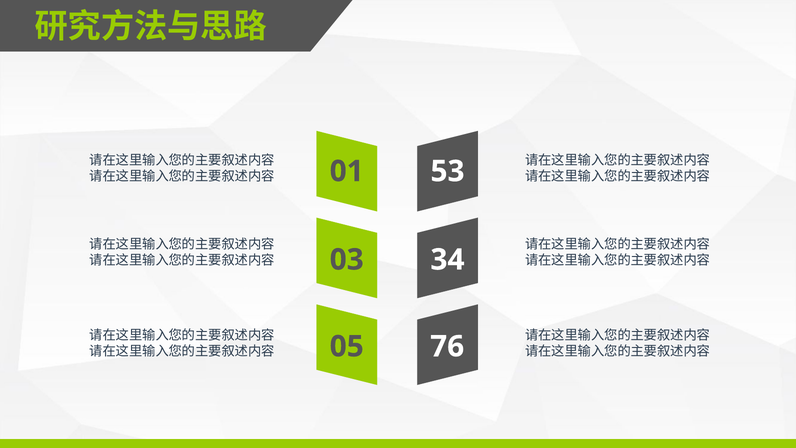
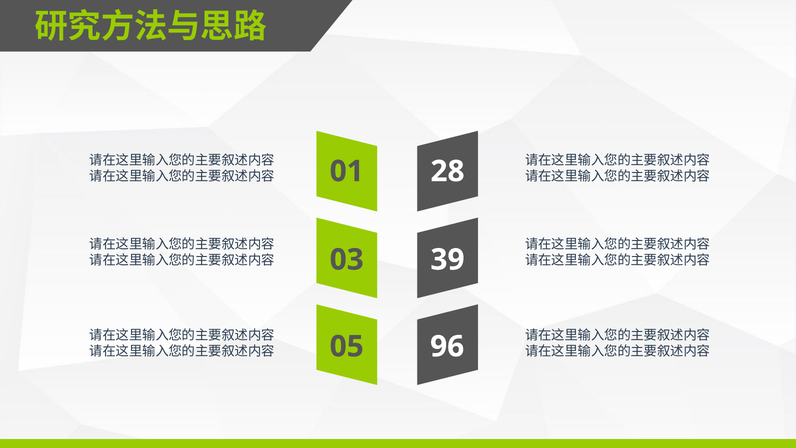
53: 53 -> 28 (448, 171)
34: 34 -> 39 (448, 260)
76: 76 -> 96 (447, 346)
